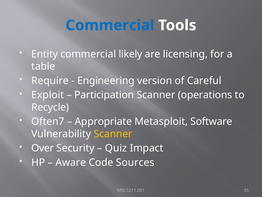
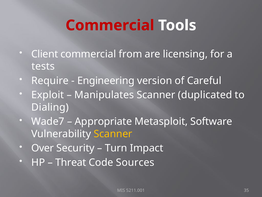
Commercial colour: blue -> red (110, 25)
Entity: Entity -> Client (45, 54)
likely: likely -> from (130, 54)
table: table -> tests (43, 66)
Participation: Participation -> Manipulates (104, 95)
operations: operations -> duplicated (205, 95)
Recycle: Recycle -> Dialing (50, 107)
Often7: Often7 -> Wade7 (48, 121)
Quiz: Quiz -> Turn (116, 148)
Aware: Aware -> Threat (71, 162)
